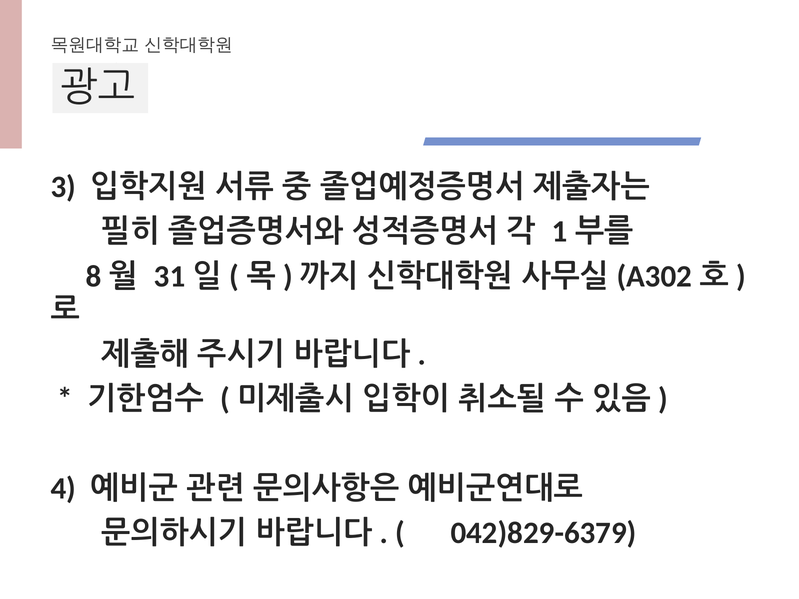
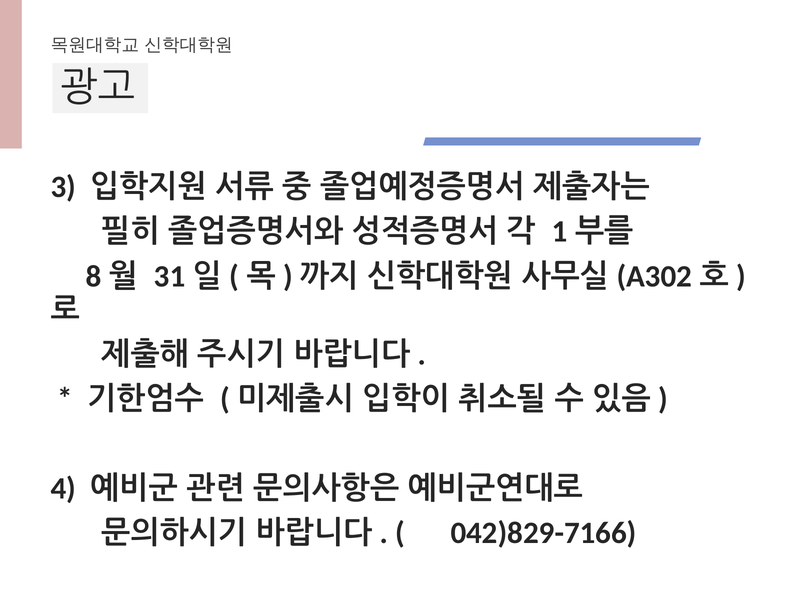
042)829-6379: 042)829-6379 -> 042)829-7166 (544, 533)
